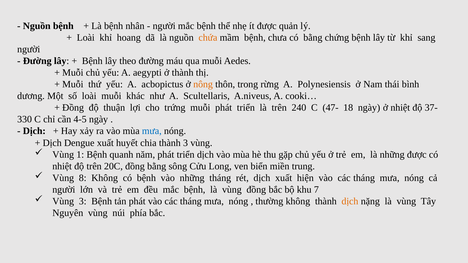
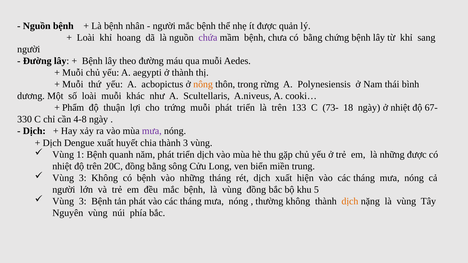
chứa colour: orange -> purple (208, 38)
Đồng: Đồng -> Phẩm (73, 108)
240: 240 -> 133 (299, 108)
47-: 47- -> 73- (331, 108)
37-: 37- -> 67- (431, 108)
4-5: 4-5 -> 4-8 (80, 120)
mưa colour: blue -> purple (152, 131)
8: 8 -> 3 (83, 178)
7: 7 -> 5 (316, 190)
